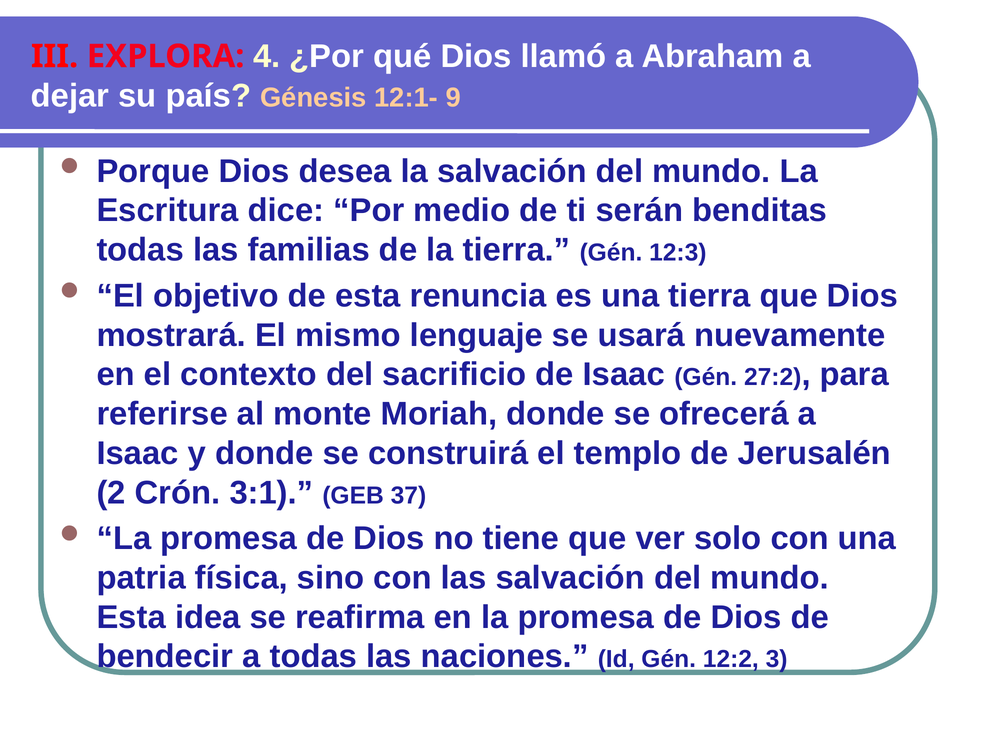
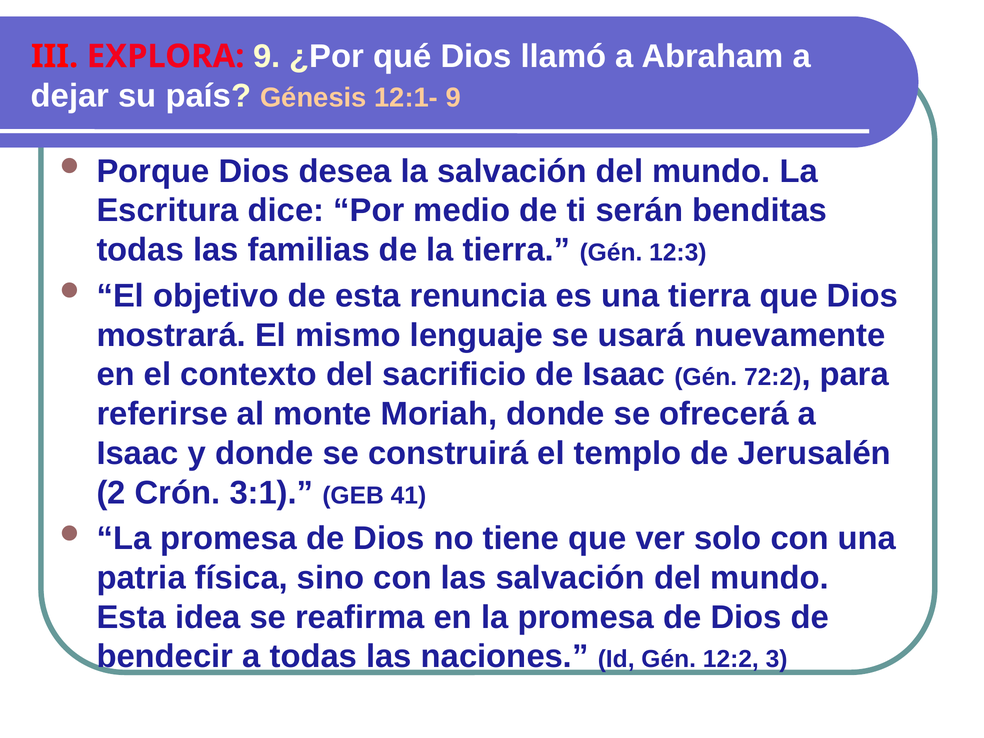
EXPLORA 4: 4 -> 9 (267, 56)
27:2: 27:2 -> 72:2 (773, 377)
37: 37 -> 41 (408, 495)
